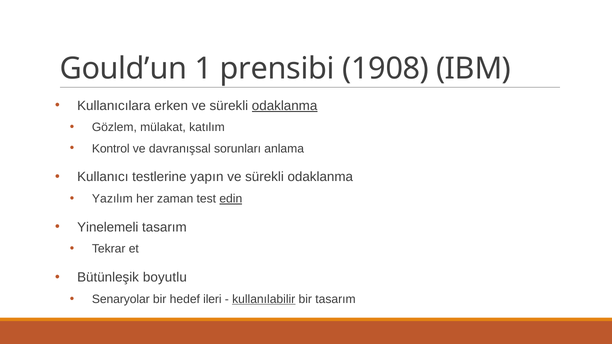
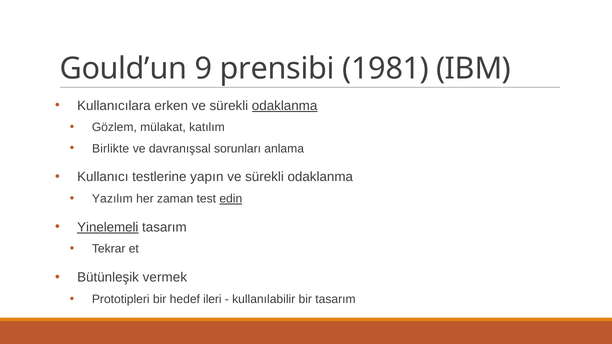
1: 1 -> 9 (204, 69)
1908: 1908 -> 1981 (386, 69)
Kontrol: Kontrol -> Birlikte (111, 149)
Yinelemeli underline: none -> present (108, 227)
boyutlu: boyutlu -> vermek (165, 278)
Senaryolar: Senaryolar -> Prototipleri (121, 299)
kullanılabilir underline: present -> none (264, 299)
